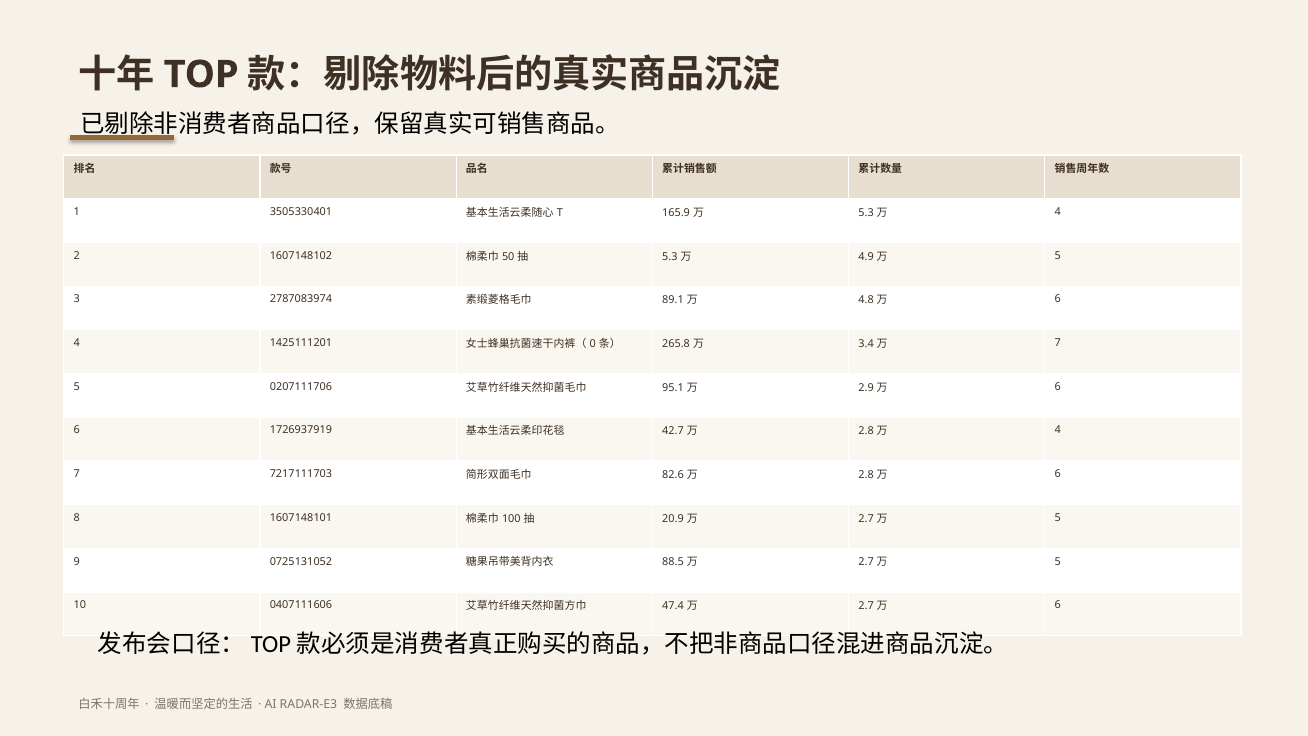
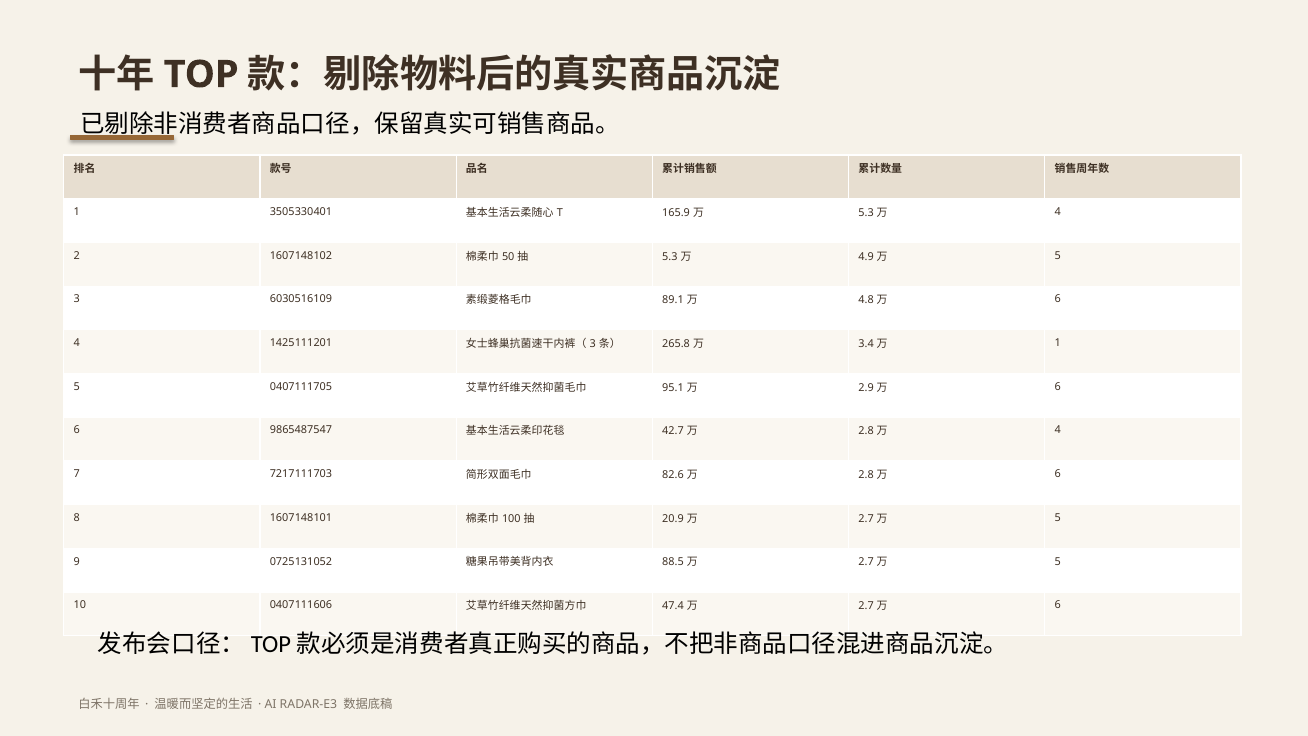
2787083974: 2787083974 -> 6030516109 (301, 299)
0: 0 -> 3 (593, 344)
7: 7 -> 1 (1058, 343)
0207111706: 0207111706 -> 0407111705 (301, 386)
1726937919: 1726937919 -> 9865487547 (301, 430)
